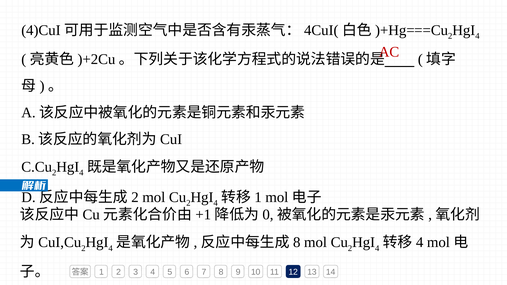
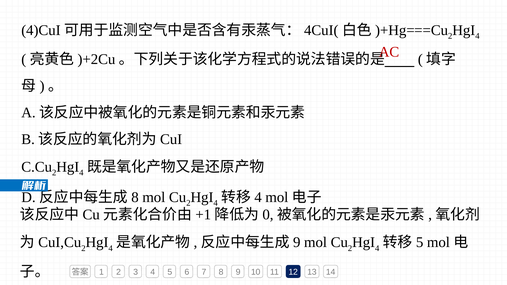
2: 2 -> 8 (135, 198)
1: 1 -> 4 (258, 198)
8: 8 -> 9 (297, 243)
4: 4 -> 5 (420, 243)
